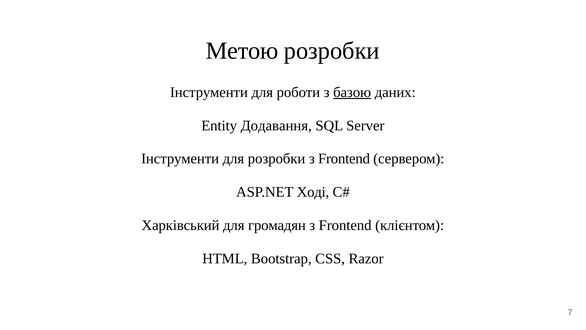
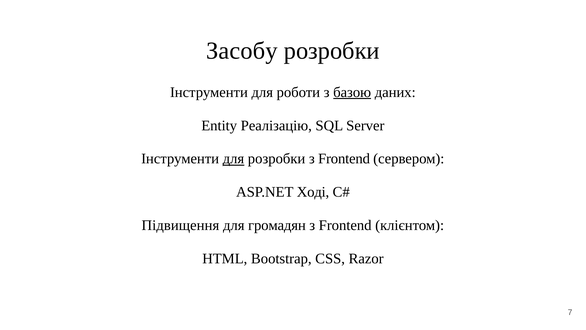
Метою: Метою -> Засобу (242, 51)
Додавання: Додавання -> Реалізацію (276, 125)
для underline: none -> present (233, 159)
Харківський: Харківський -> Підвищення (180, 225)
